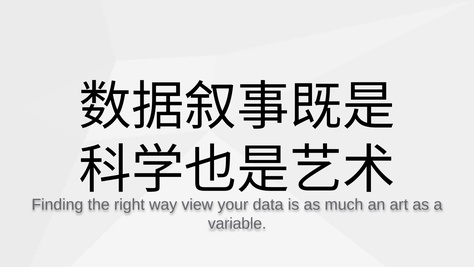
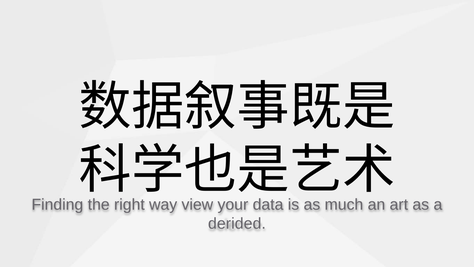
variable: variable -> derided (237, 223)
